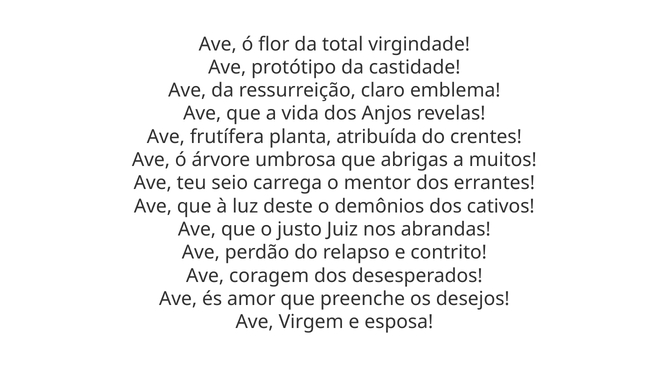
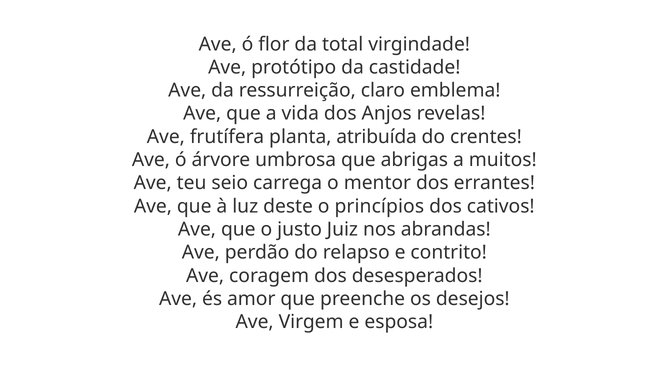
demônios: demônios -> princípios (379, 206)
